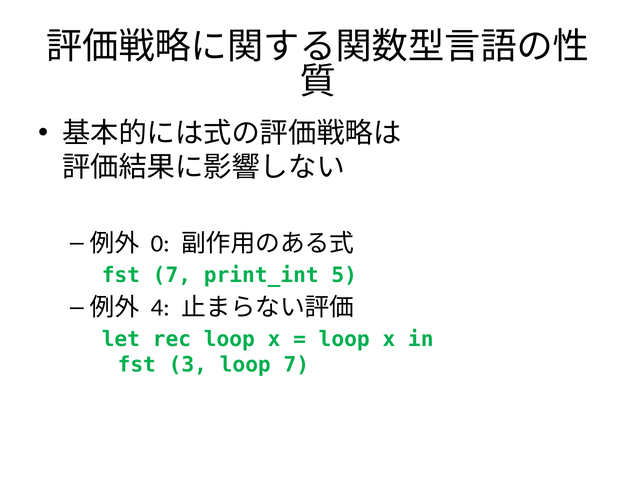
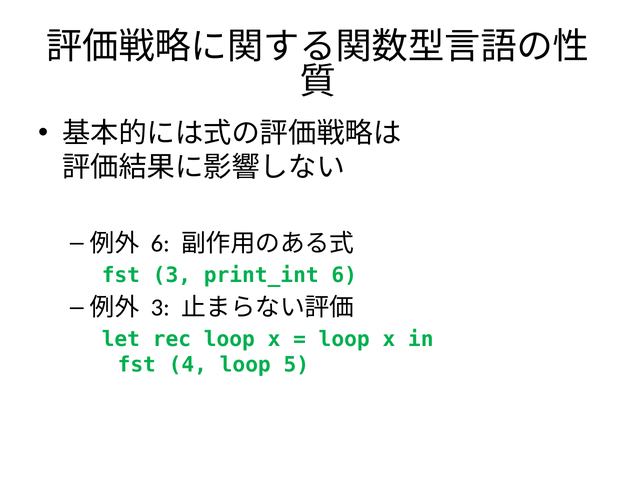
0: 0 -> 6 (160, 243)
fst 7: 7 -> 3 (172, 275)
print_int 5: 5 -> 6 (344, 275)
4: 4 -> 3 (160, 308)
3: 3 -> 4 (188, 365)
loop 7: 7 -> 5 (296, 365)
